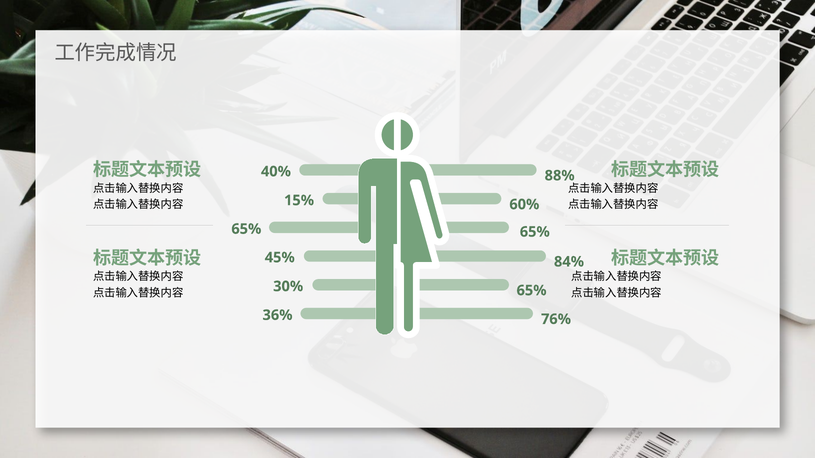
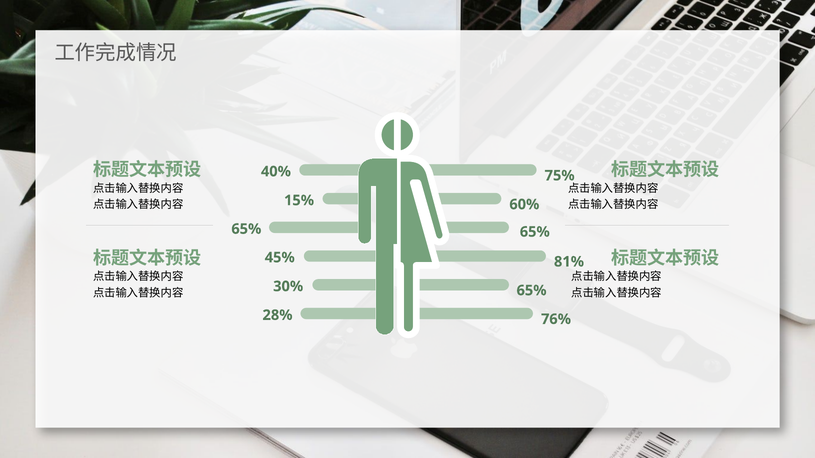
88%: 88% -> 75% (560, 176)
84%: 84% -> 81% (569, 262)
36%: 36% -> 28% (277, 315)
